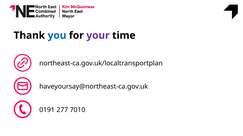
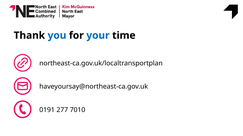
your colour: purple -> blue (98, 36)
